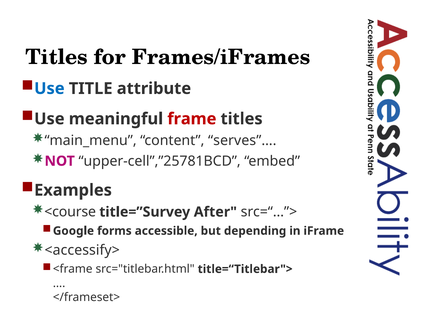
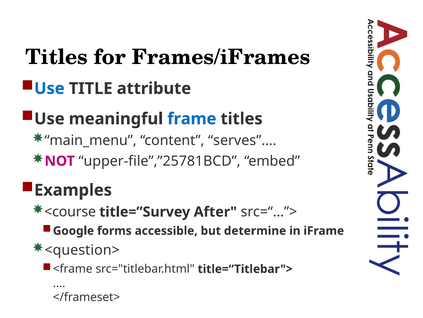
frame colour: red -> blue (192, 119)
upper-cell”,”25781BCD: upper-cell”,”25781BCD -> upper-file”,”25781BCD (160, 161)
depending: depending -> determine (255, 230)
<accessify>: <accessify> -> <question> (82, 250)
